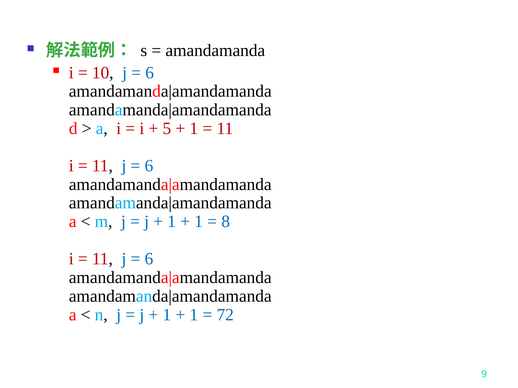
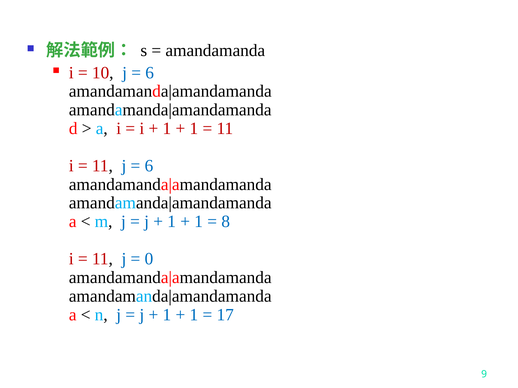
5: 5 -> 1 (167, 129)
6: 6 -> 0 (149, 259)
72: 72 -> 17 (225, 315)
